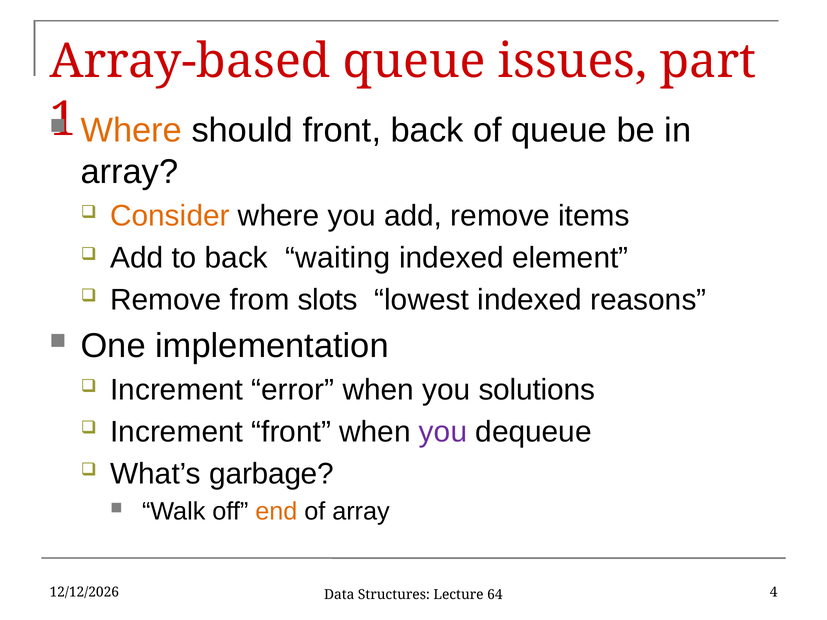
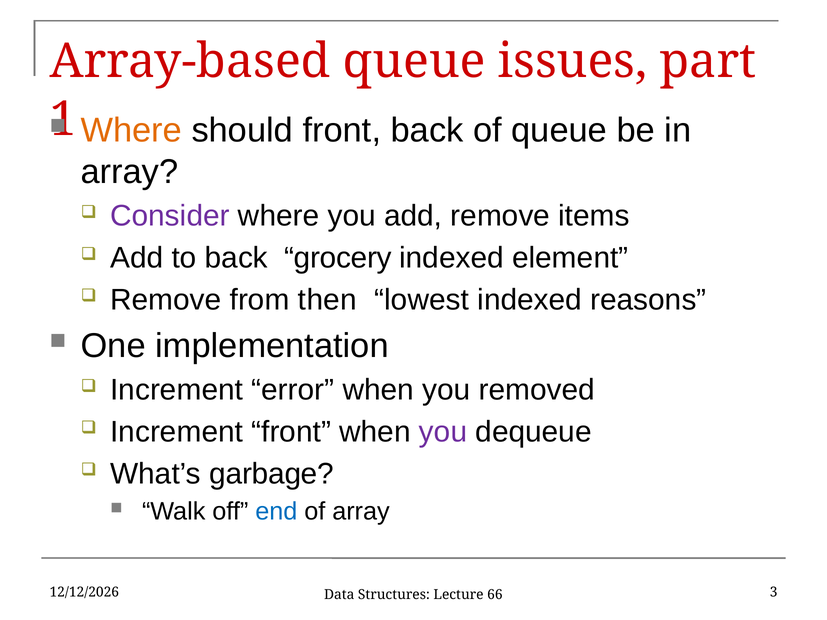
Consider colour: orange -> purple (170, 216)
waiting: waiting -> grocery (338, 258)
slots: slots -> then (327, 300)
solutions: solutions -> removed (537, 390)
end colour: orange -> blue (276, 512)
4: 4 -> 3 (774, 592)
64: 64 -> 66 (495, 595)
